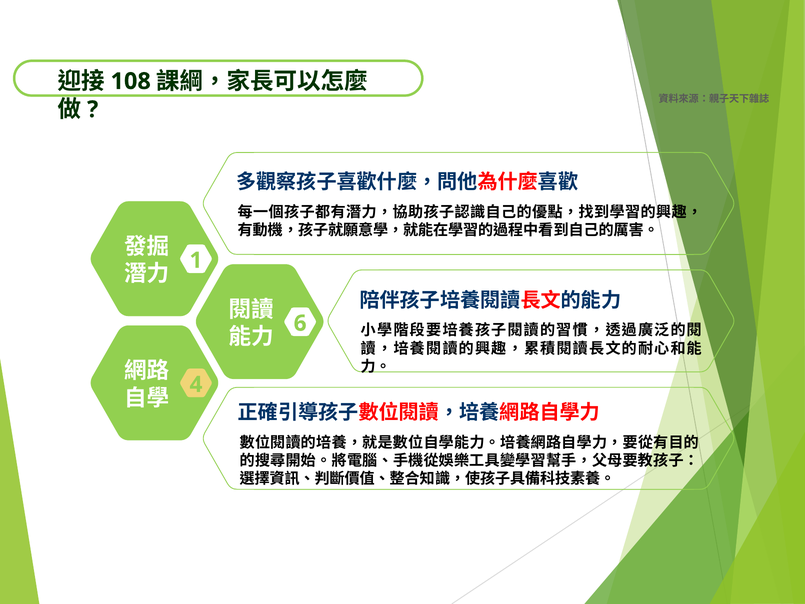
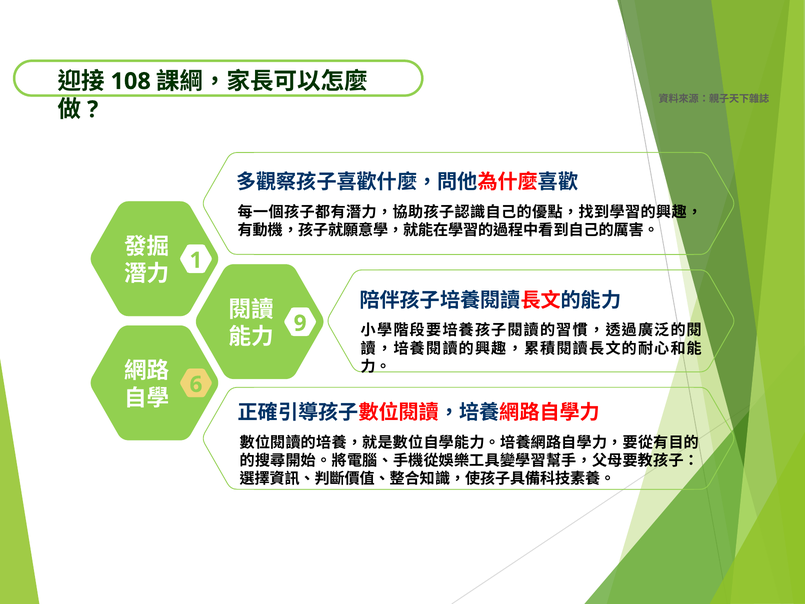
6: 6 -> 9 (300, 323)
4: 4 -> 6 (196, 384)
